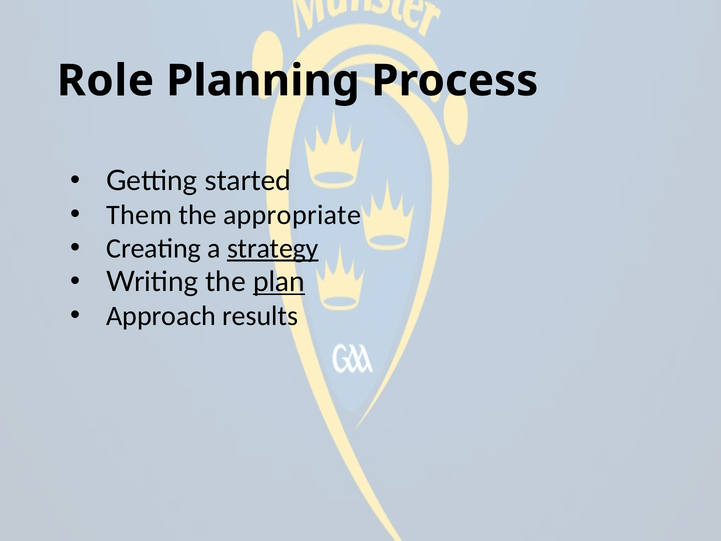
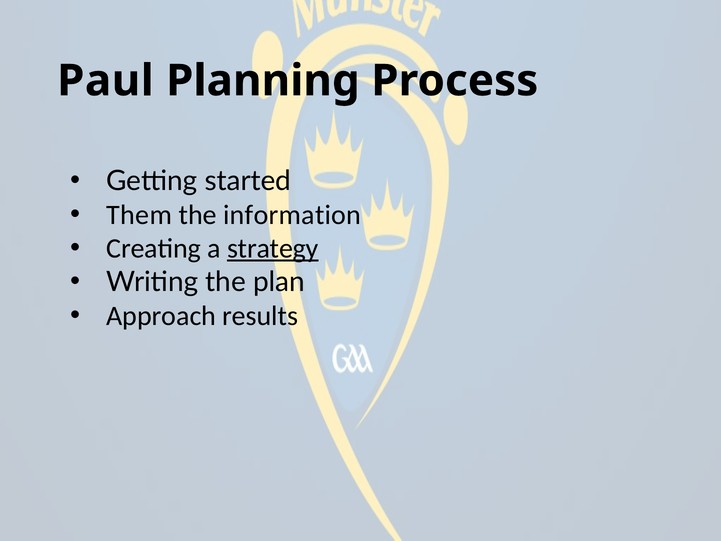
Role: Role -> Paul (105, 81)
appropriate: appropriate -> information (292, 215)
plan underline: present -> none (279, 282)
